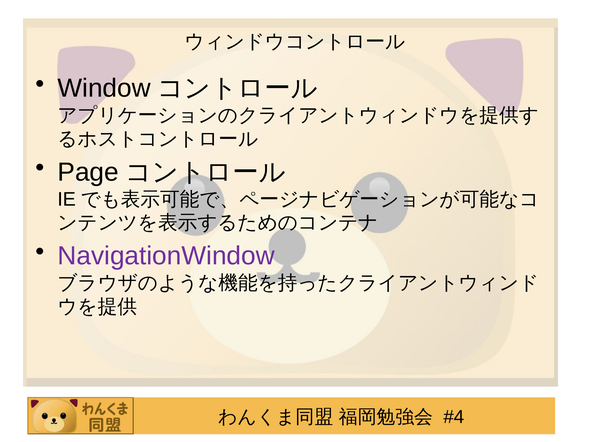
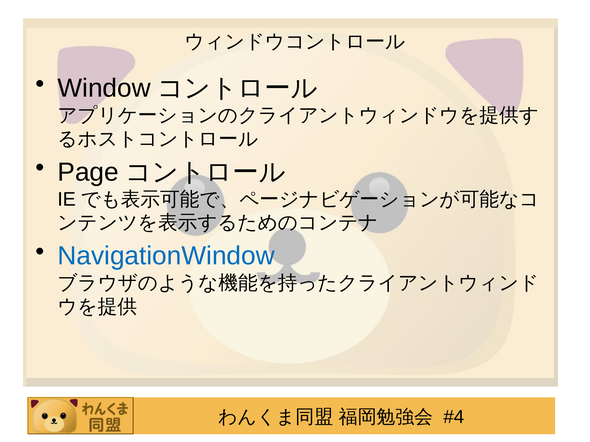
NavigationWindow colour: purple -> blue (166, 256)
